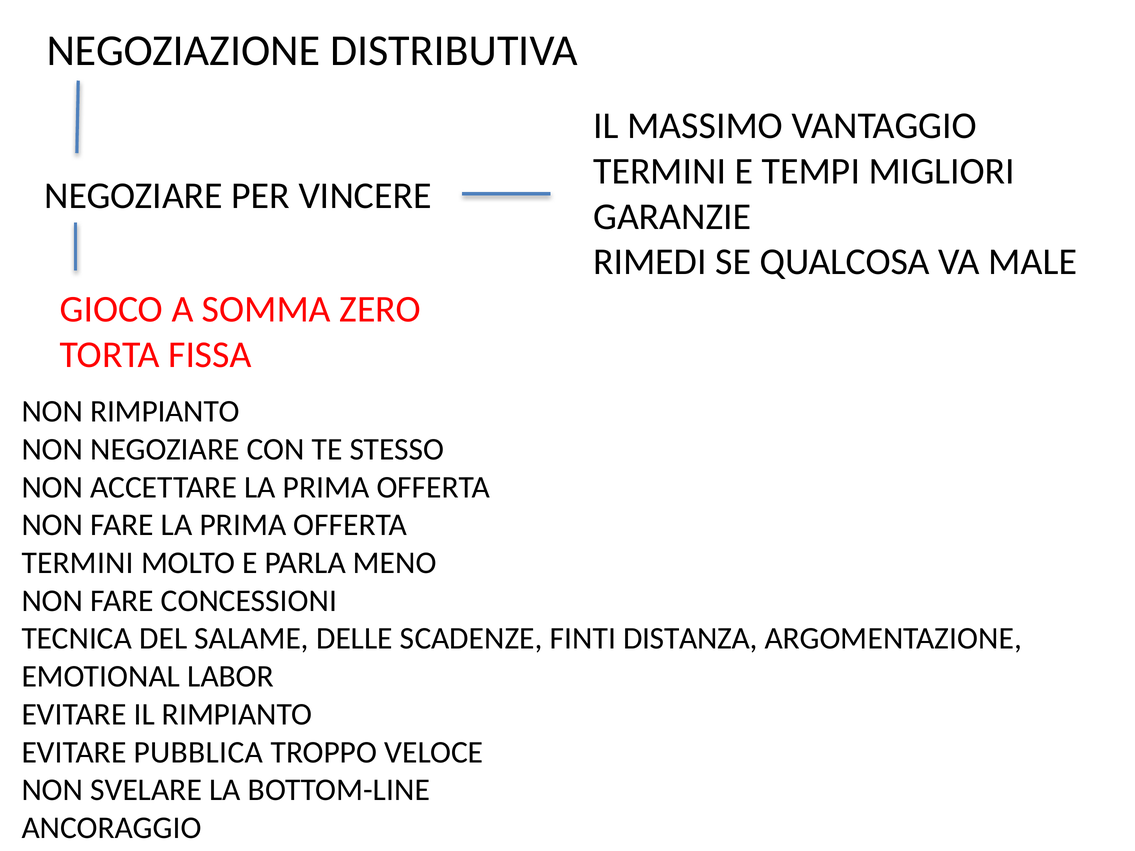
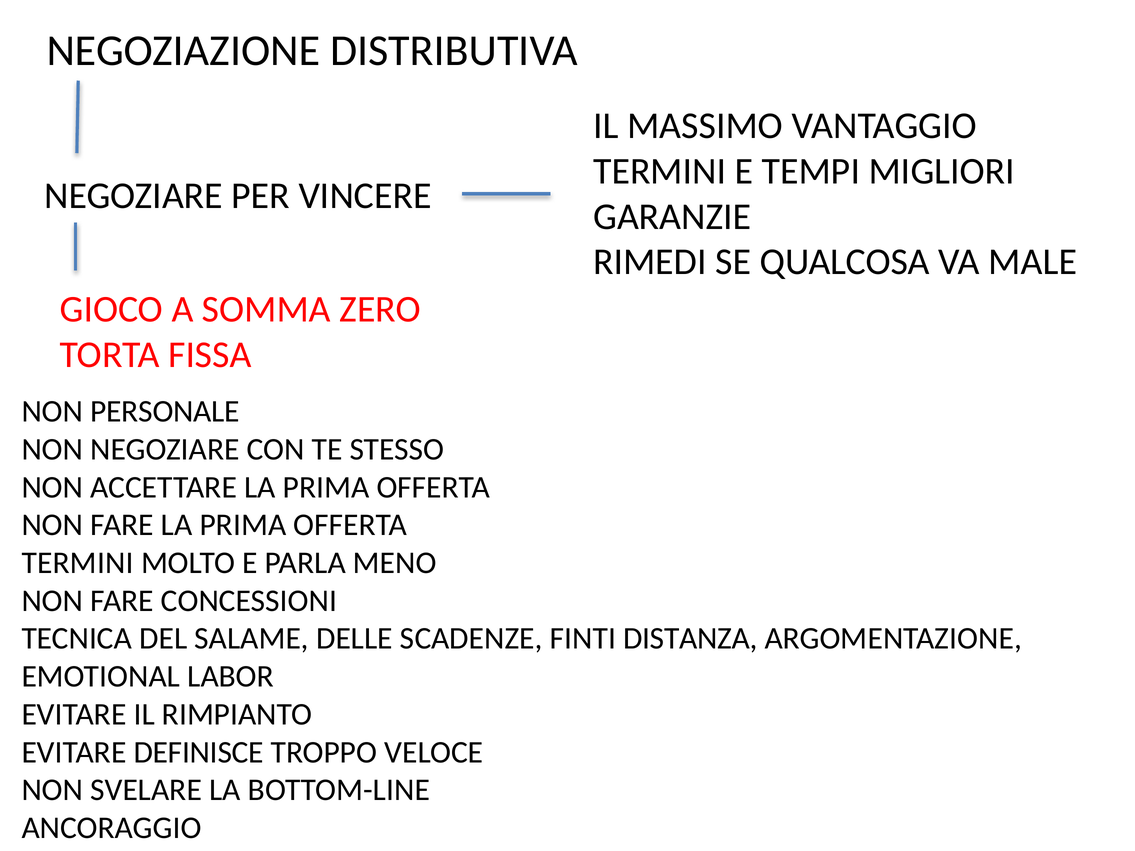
NON RIMPIANTO: RIMPIANTO -> PERSONALE (165, 412)
PUBBLICA: PUBBLICA -> DEFINISCE (199, 752)
